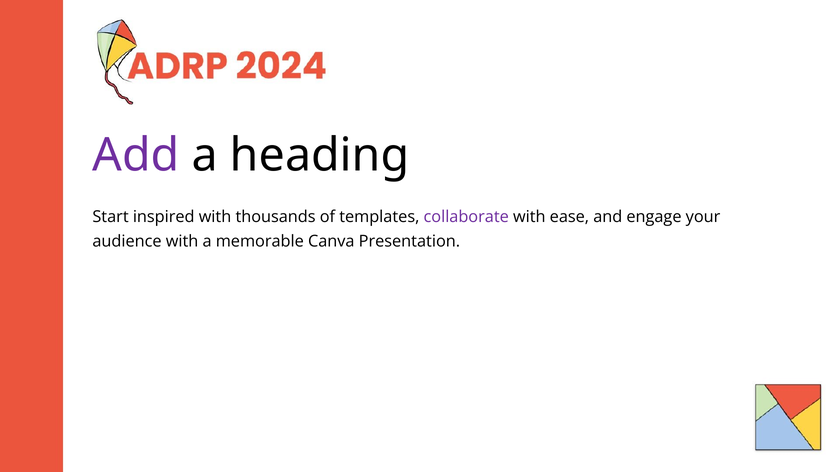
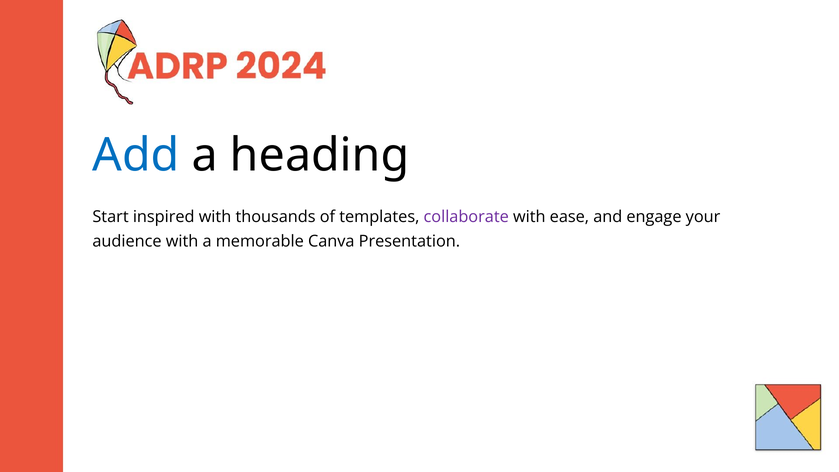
Add colour: purple -> blue (136, 155)
